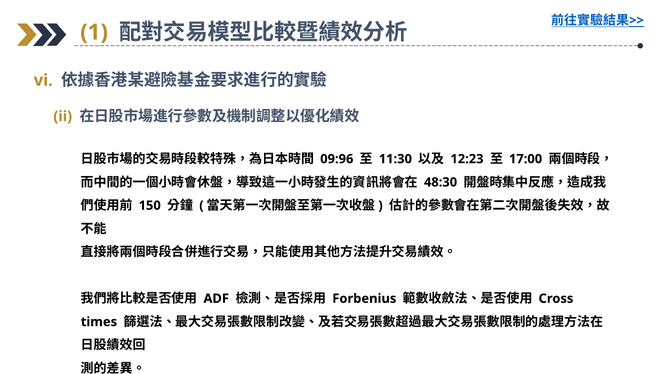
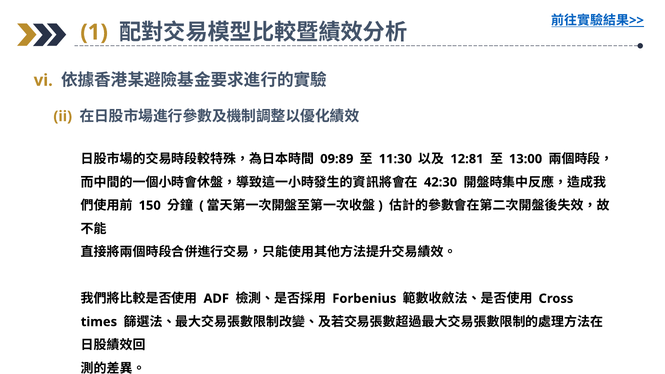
09:96: 09:96 -> 09:89 (337, 159)
12:23: 12:23 -> 12:81 (467, 159)
17:00: 17:00 -> 13:00 (526, 159)
48:30: 48:30 -> 42:30 (441, 182)
